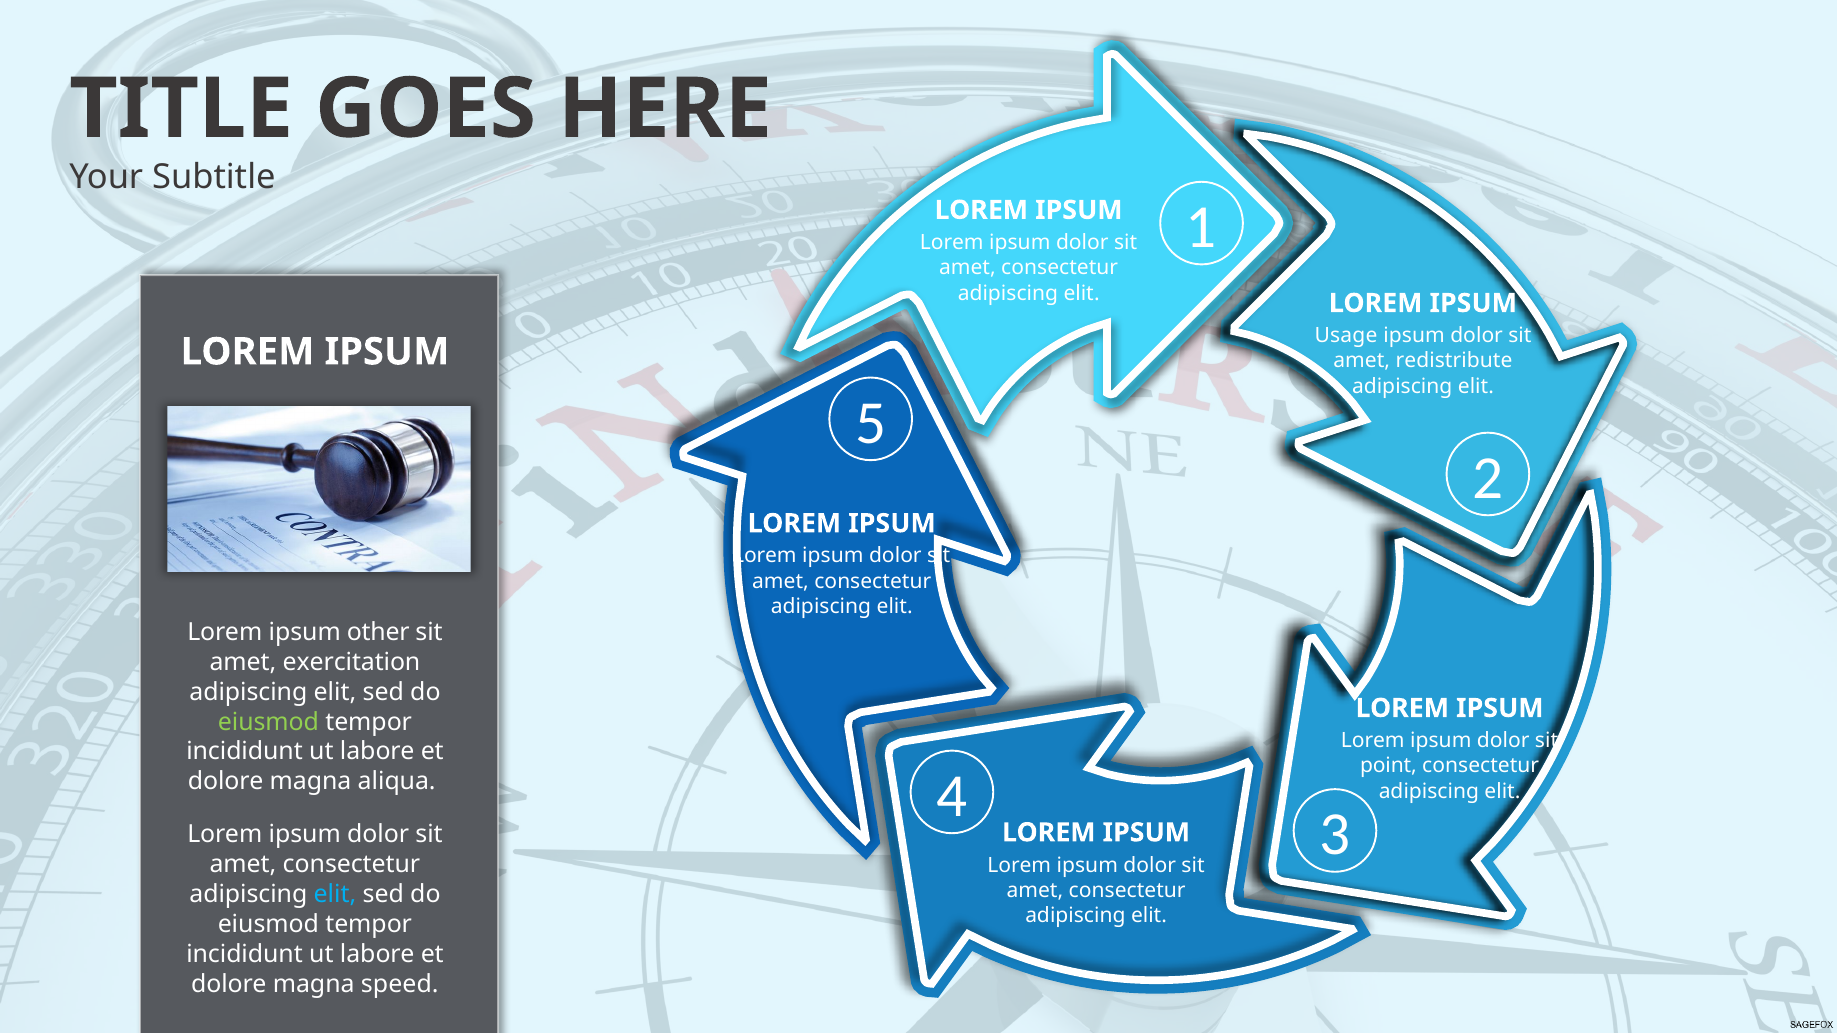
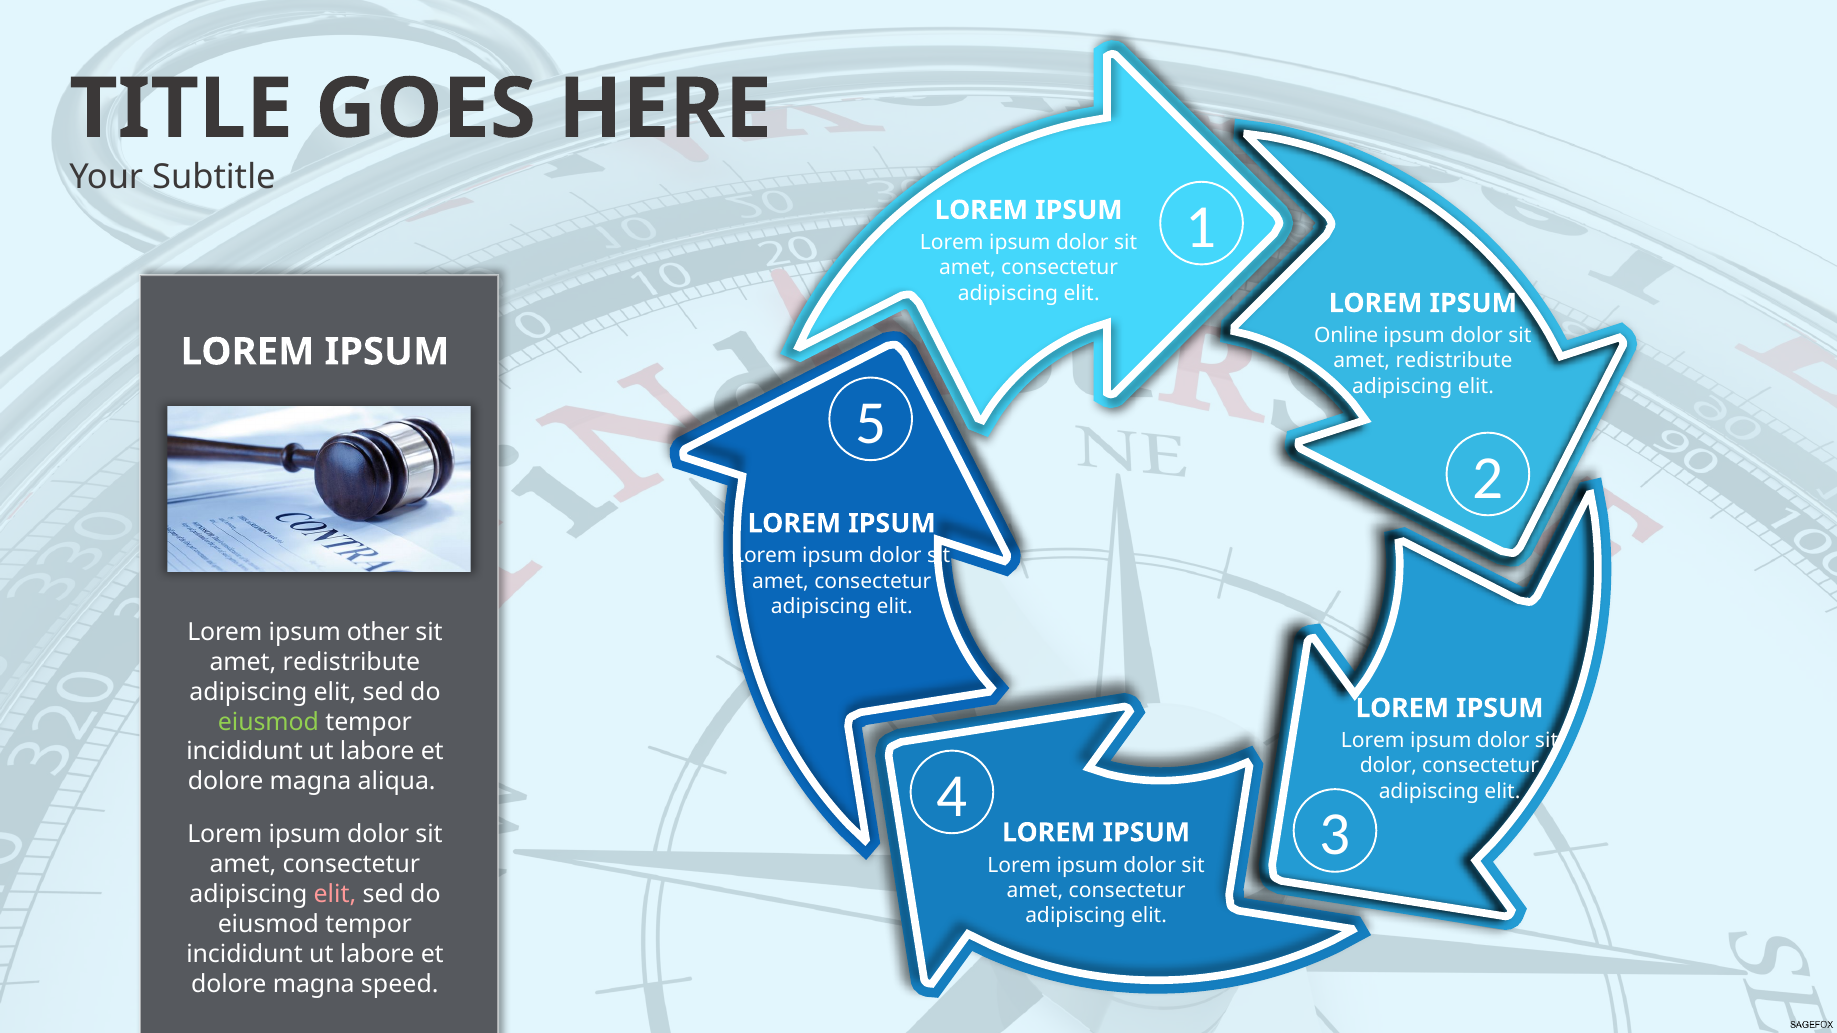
Usage: Usage -> Online (1346, 336)
exercitation: exercitation -> redistribute (351, 662)
point: point -> dolor (1388, 766)
elit colour: light blue -> pink (335, 895)
